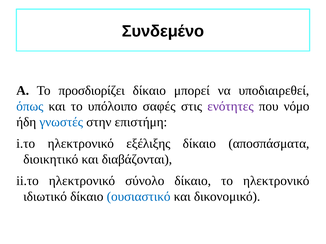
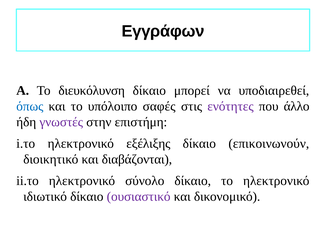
Συνδεμένο: Συνδεμένο -> Εγγράφων (163, 31)
προσδιορίζει: προσδιορίζει -> διευκόλυνση (92, 91)
νόμο: νόμο -> άλλο (297, 106)
γνωστές colour: blue -> purple (61, 122)
αποσπάσματα: αποσπάσματα -> επικοινωνούν (269, 144)
ουσιαστικό colour: blue -> purple (139, 197)
